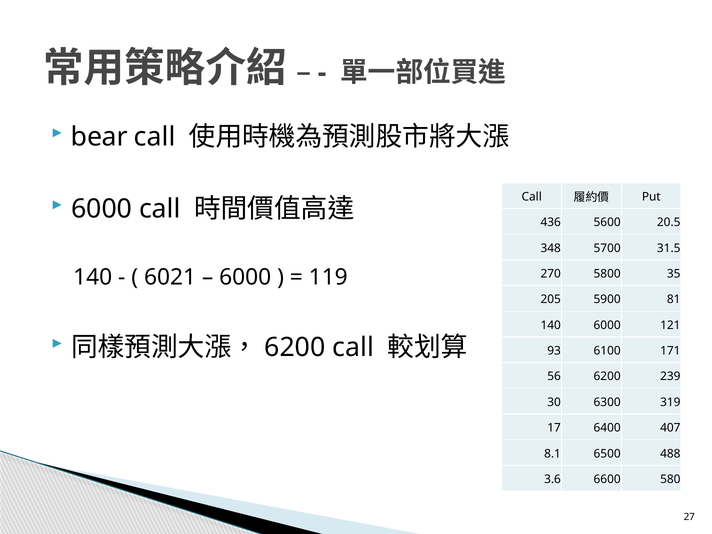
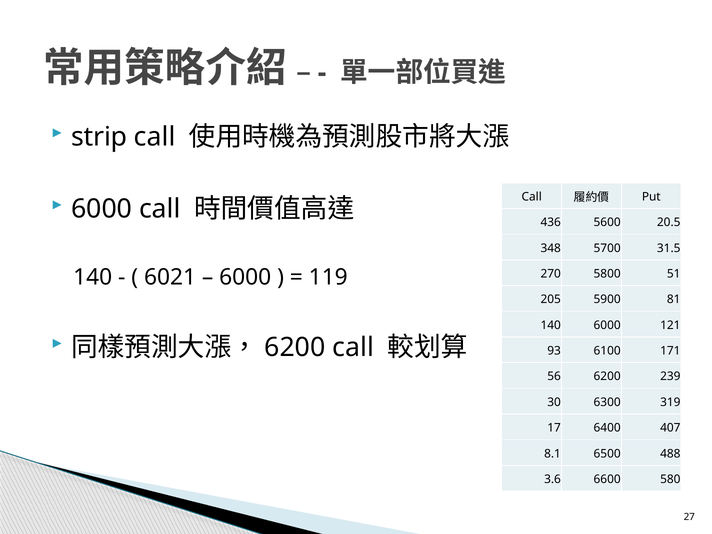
bear: bear -> strip (99, 137)
35: 35 -> 51 (674, 274)
